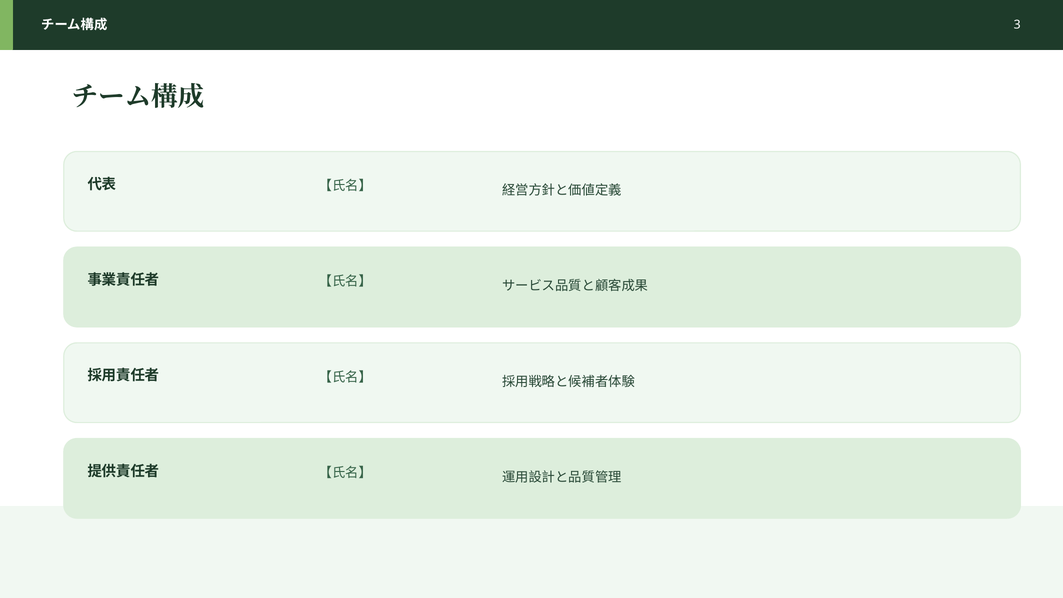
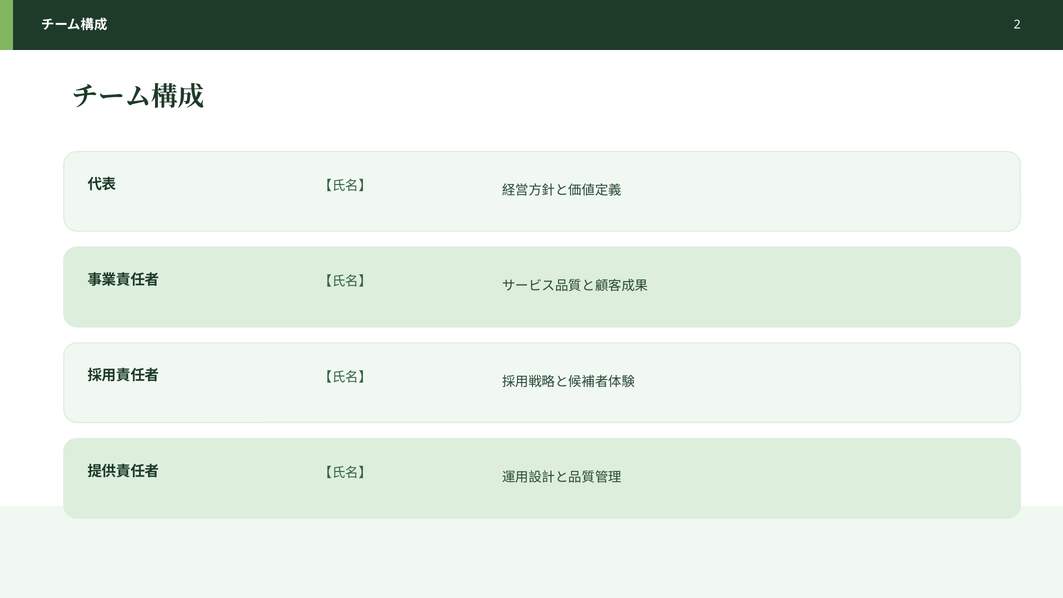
3: 3 -> 2 (1017, 25)
